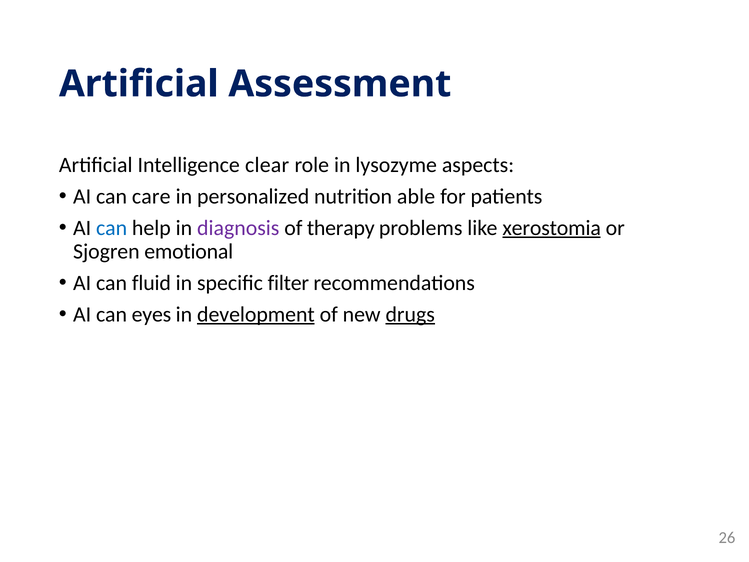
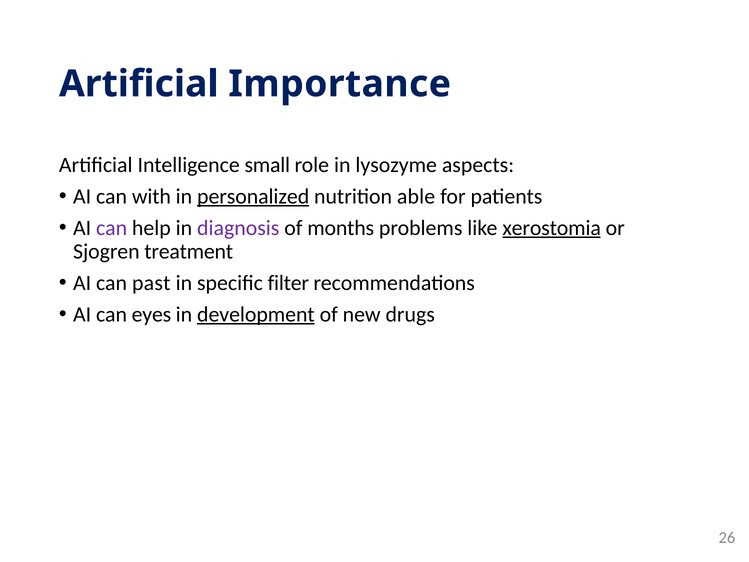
Assessment: Assessment -> Importance (340, 84)
clear: clear -> small (267, 165)
care: care -> with (151, 196)
personalized underline: none -> present (253, 196)
can colour: blue -> purple (112, 228)
therapy: therapy -> months (341, 228)
emotional: emotional -> treatment (189, 251)
fluid: fluid -> past (151, 283)
drugs underline: present -> none (410, 314)
